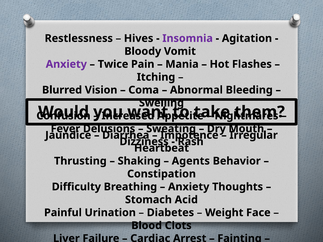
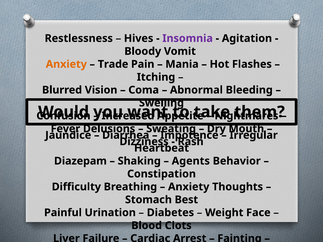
Anxiety colour: purple -> orange (66, 64)
Twice: Twice -> Trade (113, 64)
Thrusting: Thrusting -> Diazepam (80, 161)
Acid: Acid -> Best (186, 200)
